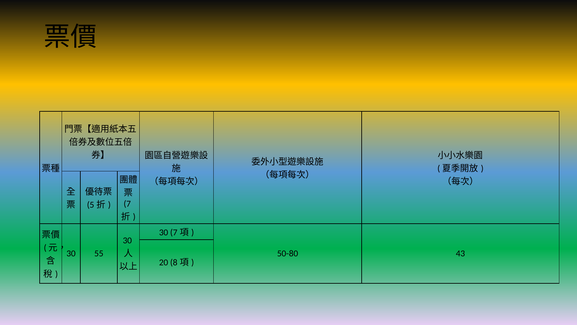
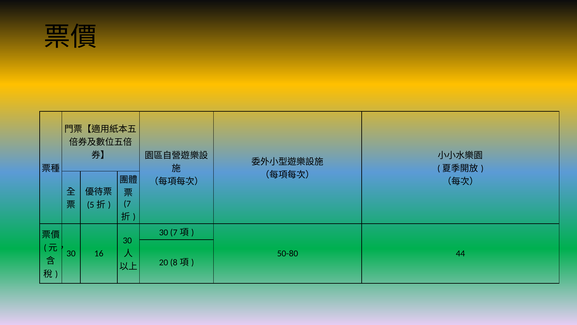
55: 55 -> 16 (99, 253)
43: 43 -> 44 (460, 253)
